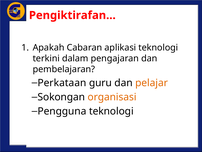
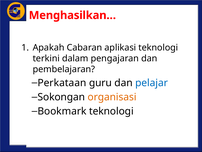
Pengiktirafan…: Pengiktirafan… -> Menghasilkan… (72, 15)
pelajar colour: orange -> blue (152, 83)
Pengguna: Pengguna -> Bookmark (62, 111)
